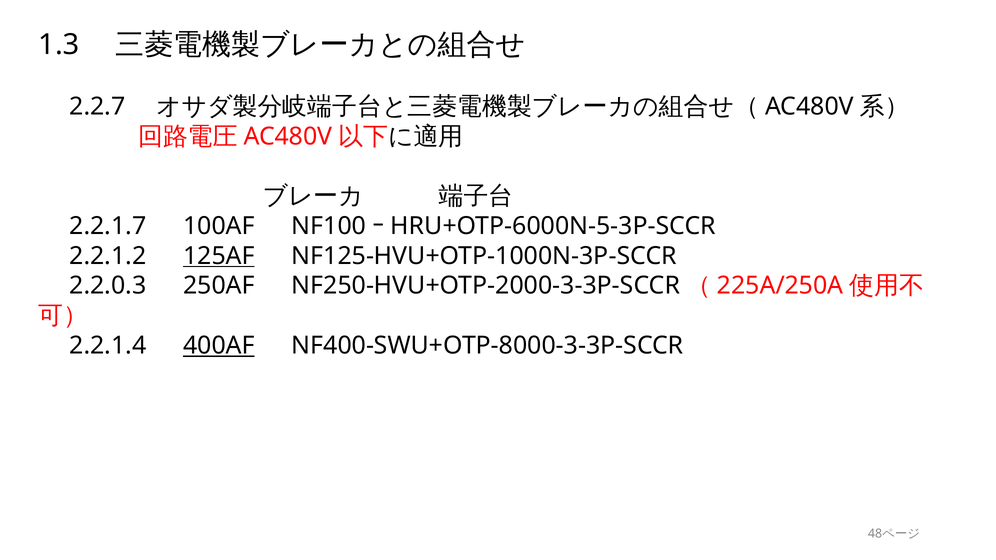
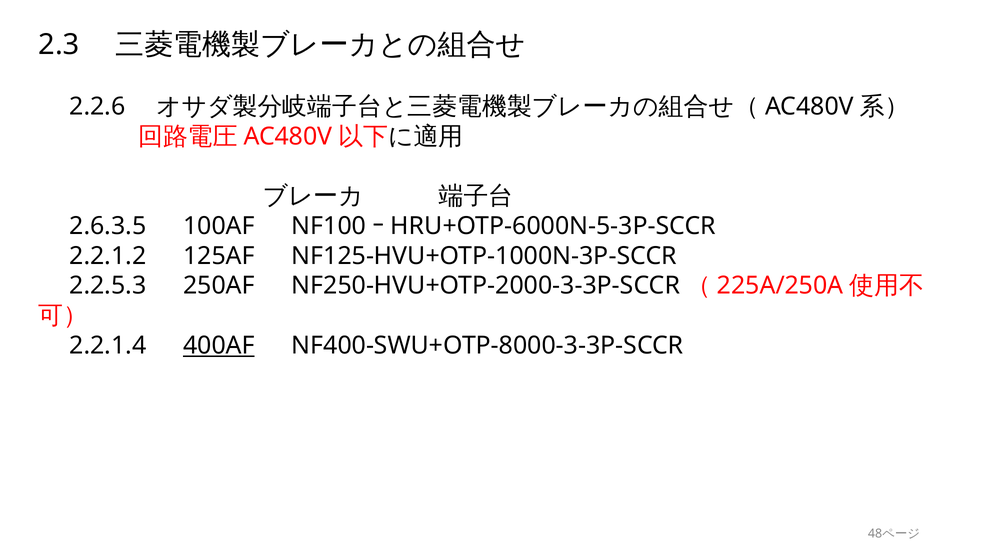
1.3: 1.3 -> 2.3 (59, 45)
2.2.7: 2.2.7 -> 2.2.6 (97, 107)
2.2.1.7: 2.2.1.7 -> 2.6.3.5 (108, 226)
125AF underline: present -> none (219, 256)
2.2.0.3: 2.2.0.3 -> 2.2.5.3 (108, 286)
